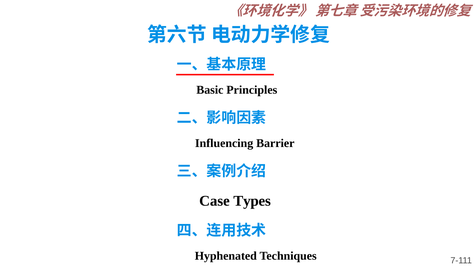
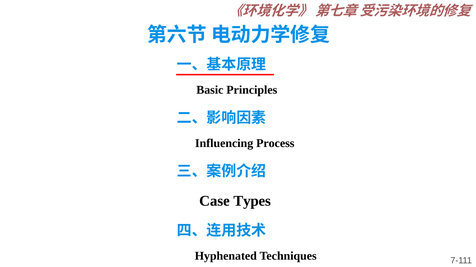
Barrier: Barrier -> Process (275, 144)
